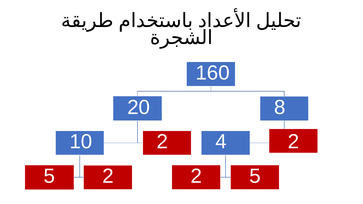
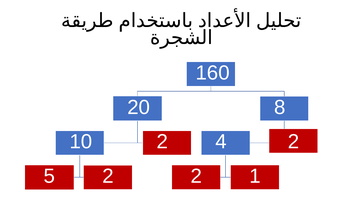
2 5: 5 -> 1 (255, 176)
